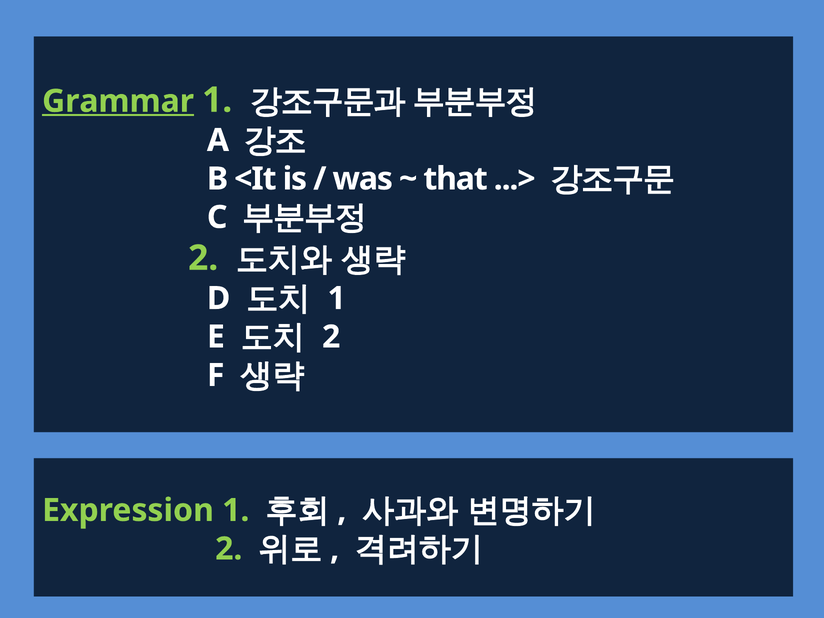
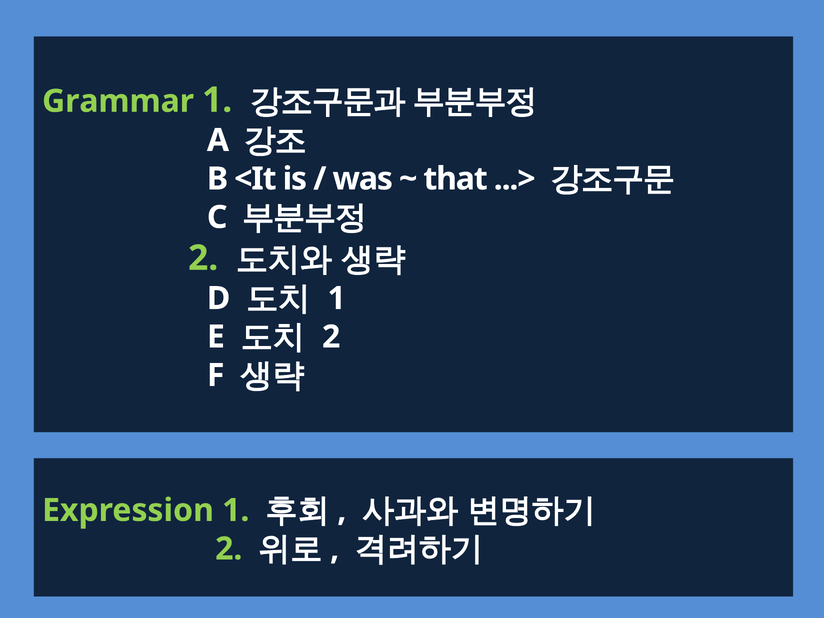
Grammar underline: present -> none (118, 101)
